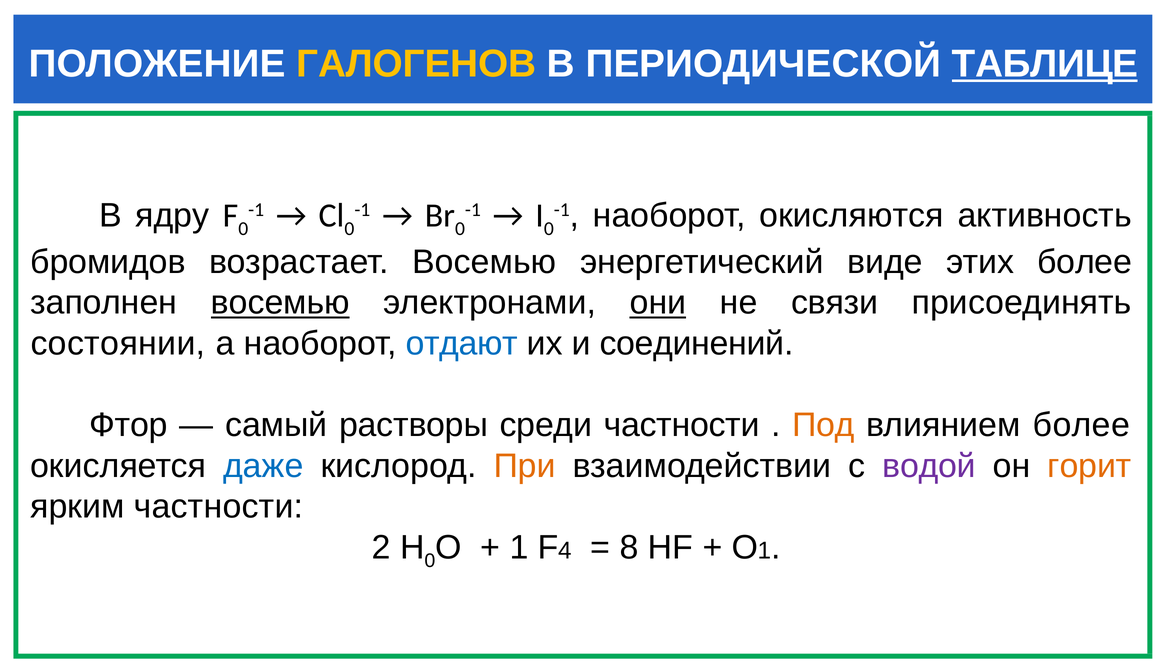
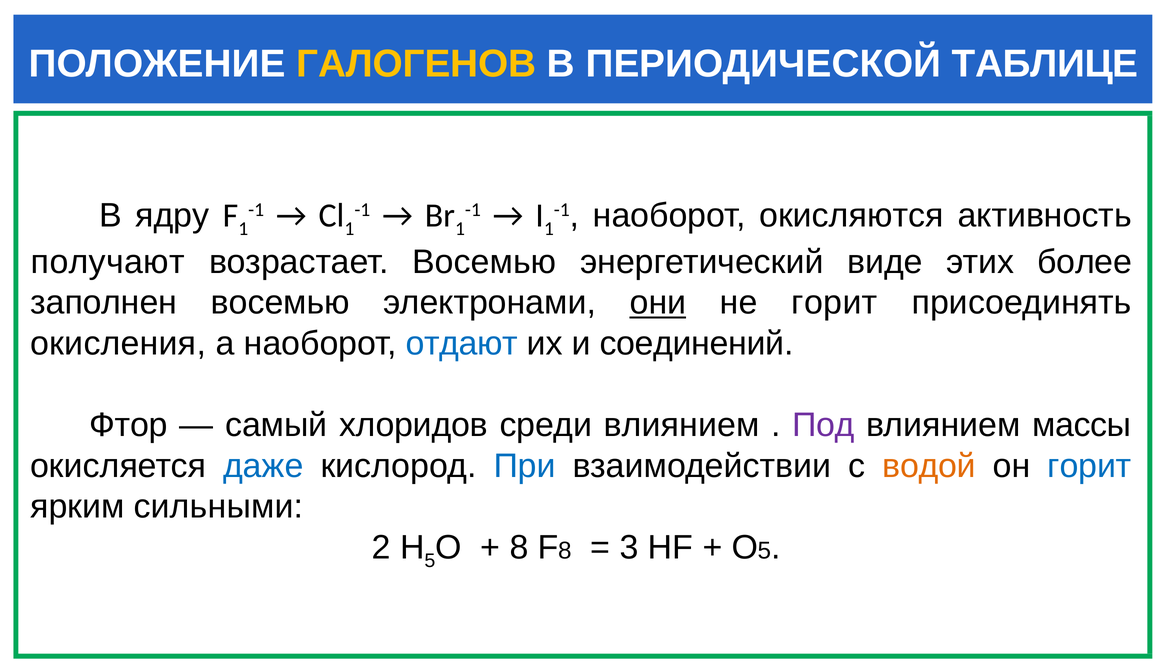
ТАБЛИЦЕ underline: present -> none (1045, 64)
0: 0 -> 1 (243, 229)
0: 0 -> 1 (349, 229)
0: 0 -> 1 (460, 229)
0: 0 -> 1 (549, 229)
бромидов: бромидов -> получают (108, 262)
восемью underline: present -> none (280, 302)
не связи: связи -> горит (834, 302)
состоянии: состоянии -> окисления (118, 343)
растворы: растворы -> хлоридов (414, 425)
среди частности: частности -> влиянием (682, 425)
Под colour: orange -> purple (823, 425)
влиянием более: более -> массы (1082, 425)
При colour: orange -> blue (525, 465)
водой colour: purple -> orange (929, 465)
горит colour: orange -> blue (1089, 465)
ярким частности: частности -> сильными (218, 506)
0: 0 -> 5 (430, 560)
1: 1 -> 8 (519, 547)
4: 4 -> 8 (565, 550)
8: 8 -> 3 (629, 547)
1: 1 -> 5 (765, 550)
